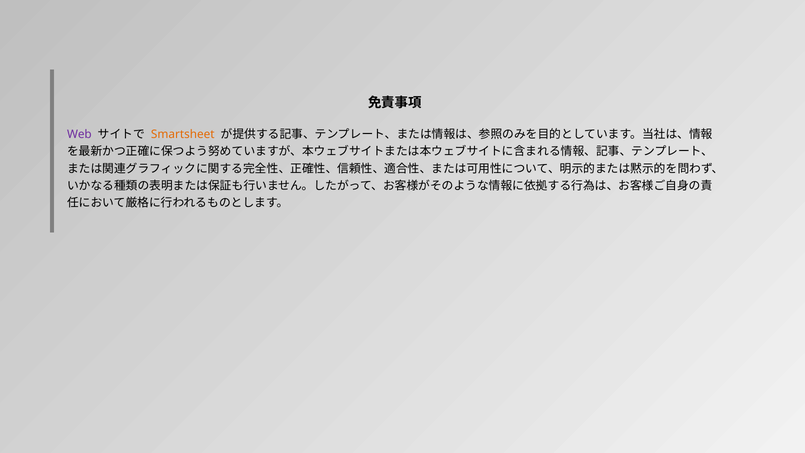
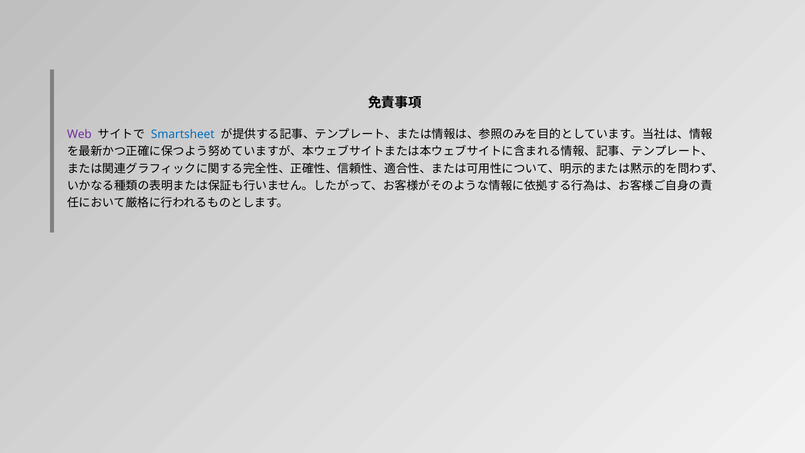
Smartsheet colour: orange -> blue (183, 134)
